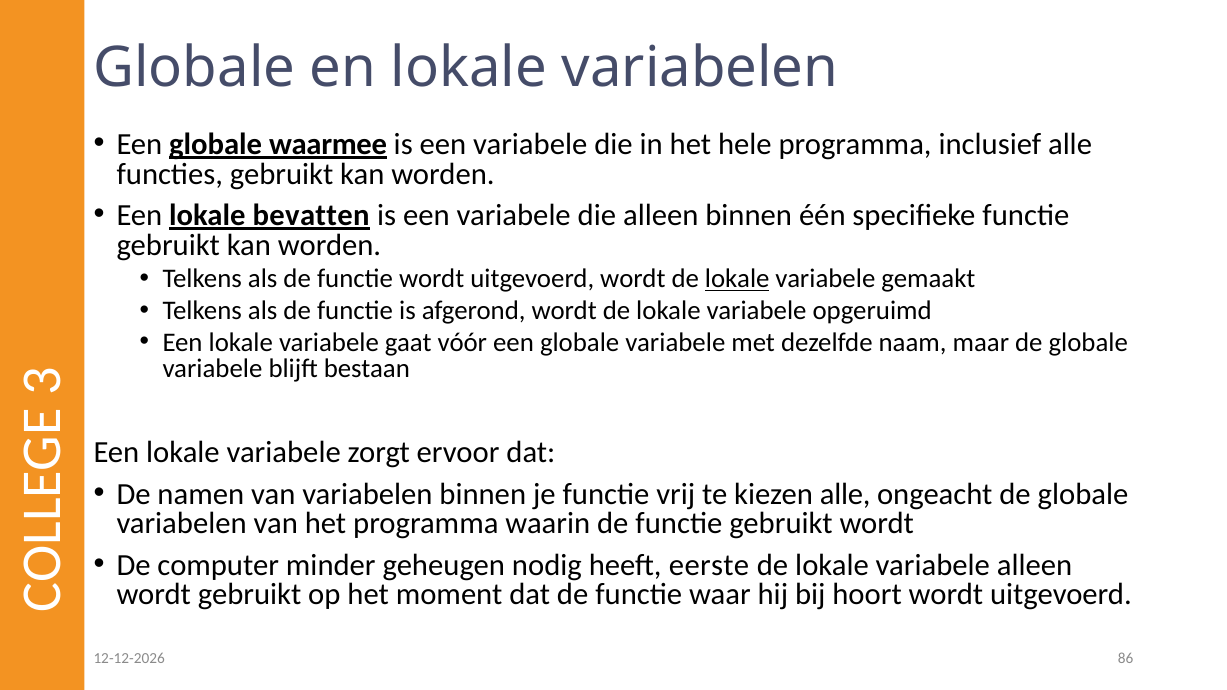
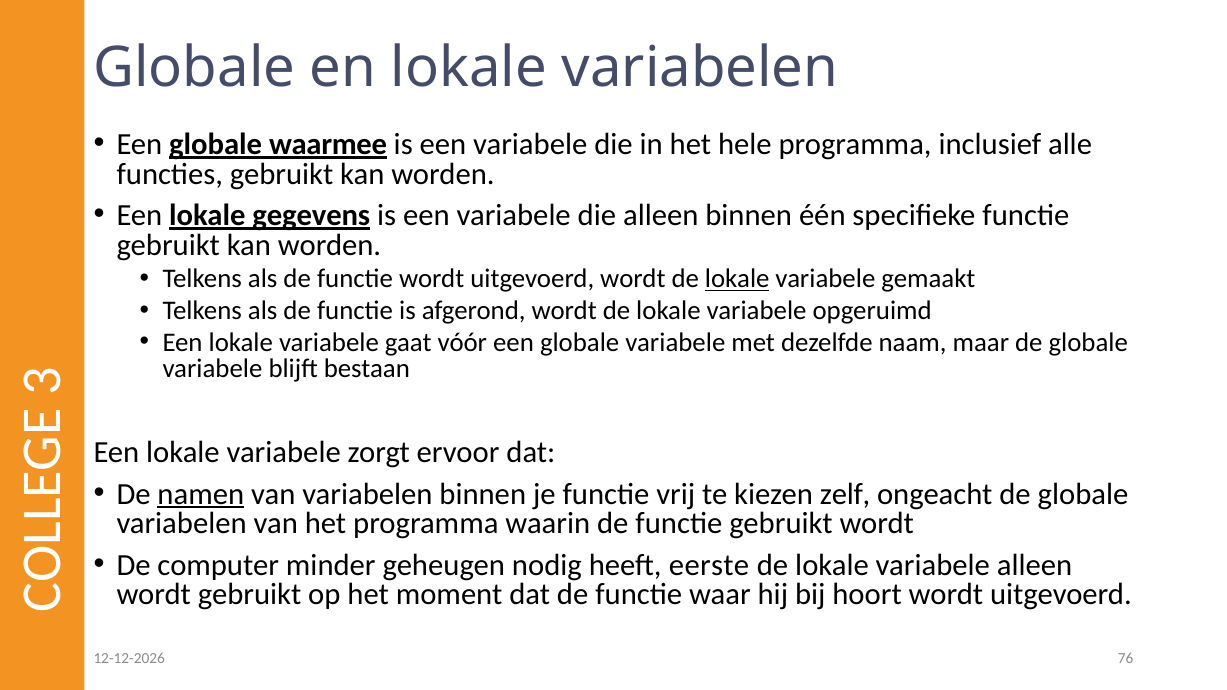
bevatten: bevatten -> gegevens (311, 216)
namen underline: none -> present (201, 494)
kiezen alle: alle -> zelf (845, 494)
86: 86 -> 76 (1126, 659)
